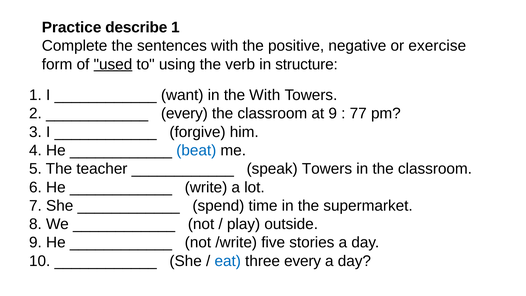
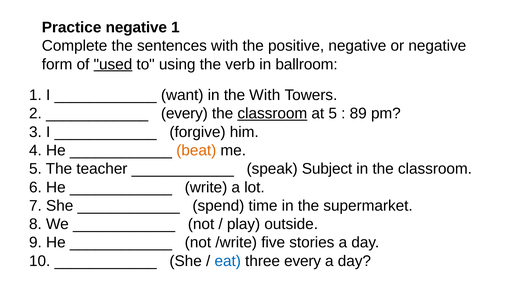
Practice describe: describe -> negative (136, 27)
or exercise: exercise -> negative (437, 46)
structure: structure -> ballroom (307, 64)
classroom underline: none -> present (272, 114)
at 9: 9 -> 5 (333, 114)
77: 77 -> 89 (358, 114)
beat colour: blue -> orange (196, 150)
speak Towers: Towers -> Subject (327, 169)
